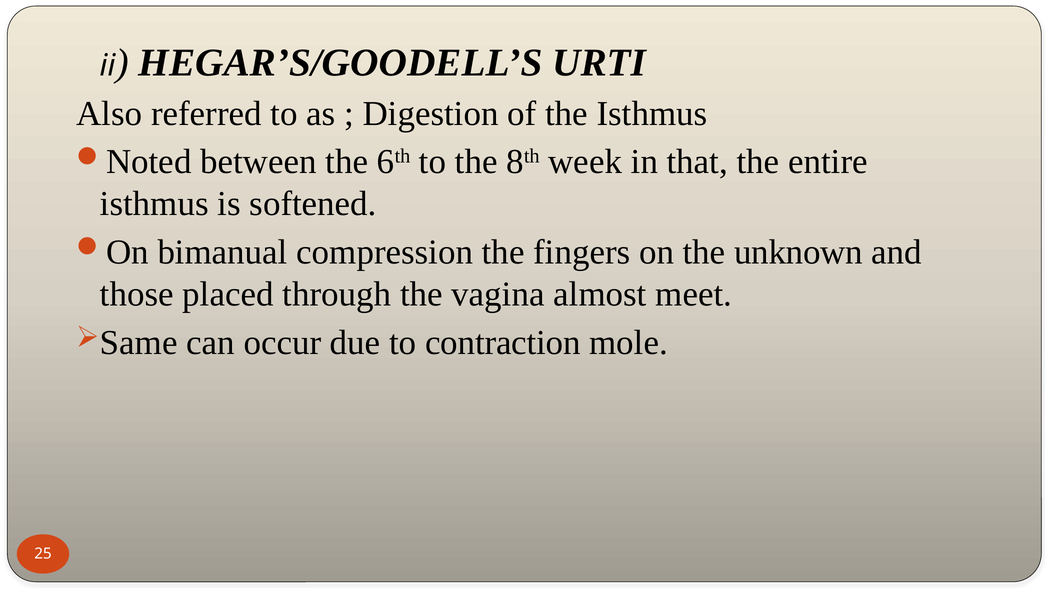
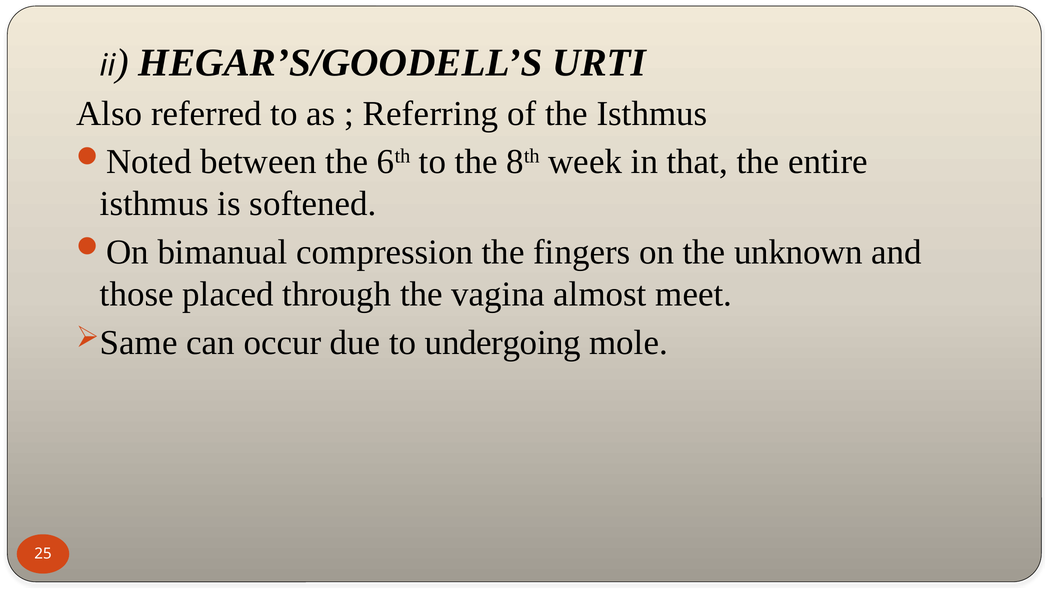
Digestion: Digestion -> Referring (431, 114)
contraction: contraction -> undergoing (503, 343)
